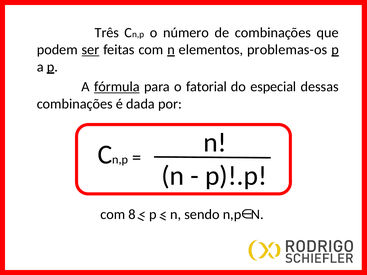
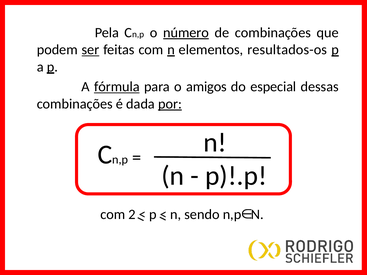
Três: Três -> Pela (107, 33)
número underline: none -> present (186, 33)
problemas-os: problemas-os -> resultados-os (287, 50)
fatorial: fatorial -> amigos (206, 87)
por underline: none -> present (170, 104)
8: 8 -> 2 (132, 215)
